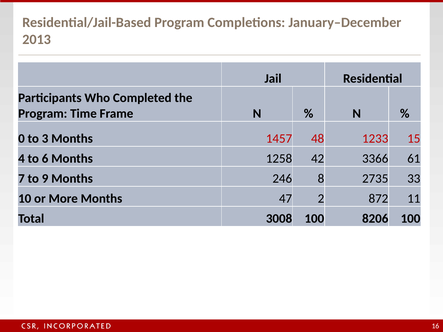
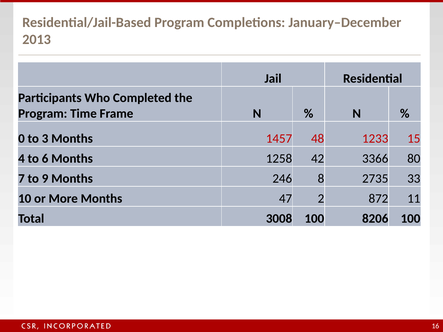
61: 61 -> 80 (414, 159)
